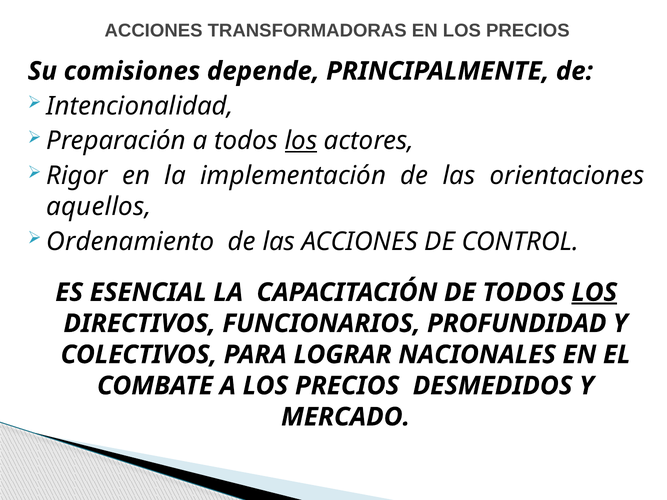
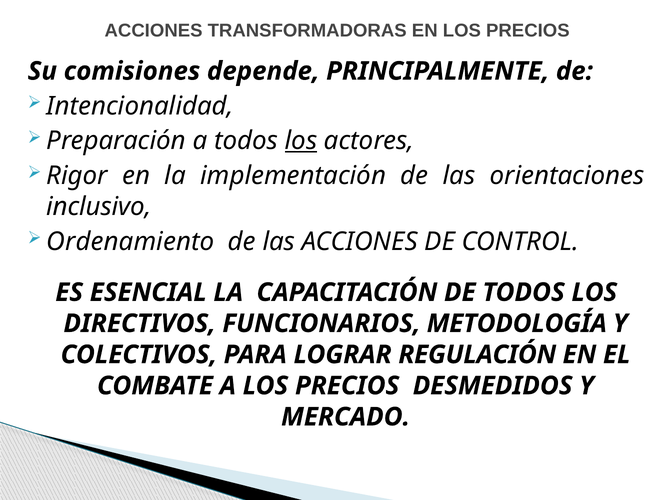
aquellos: aquellos -> inclusivo (99, 207)
LOS underline: present -> none (594, 293)
PROFUNDIDAD: PROFUNDIDAD -> METODOLOGÍA (517, 324)
NACIONALES: NACIONALES -> REGULACIÓN (477, 355)
